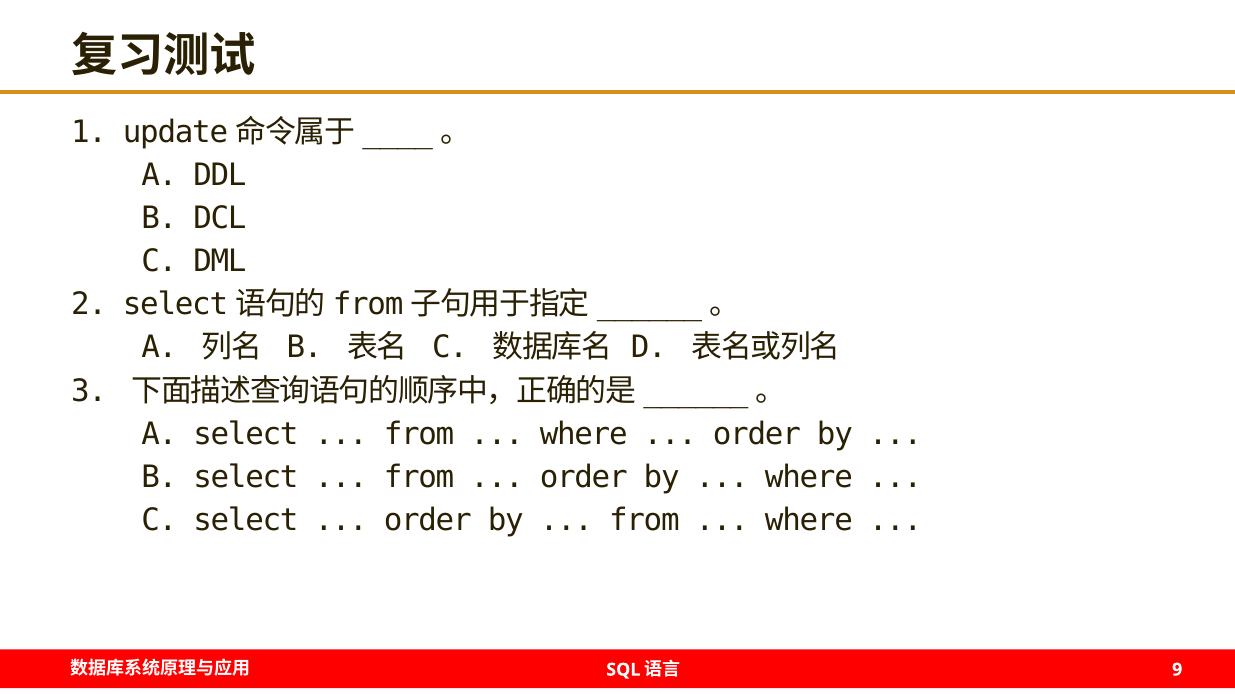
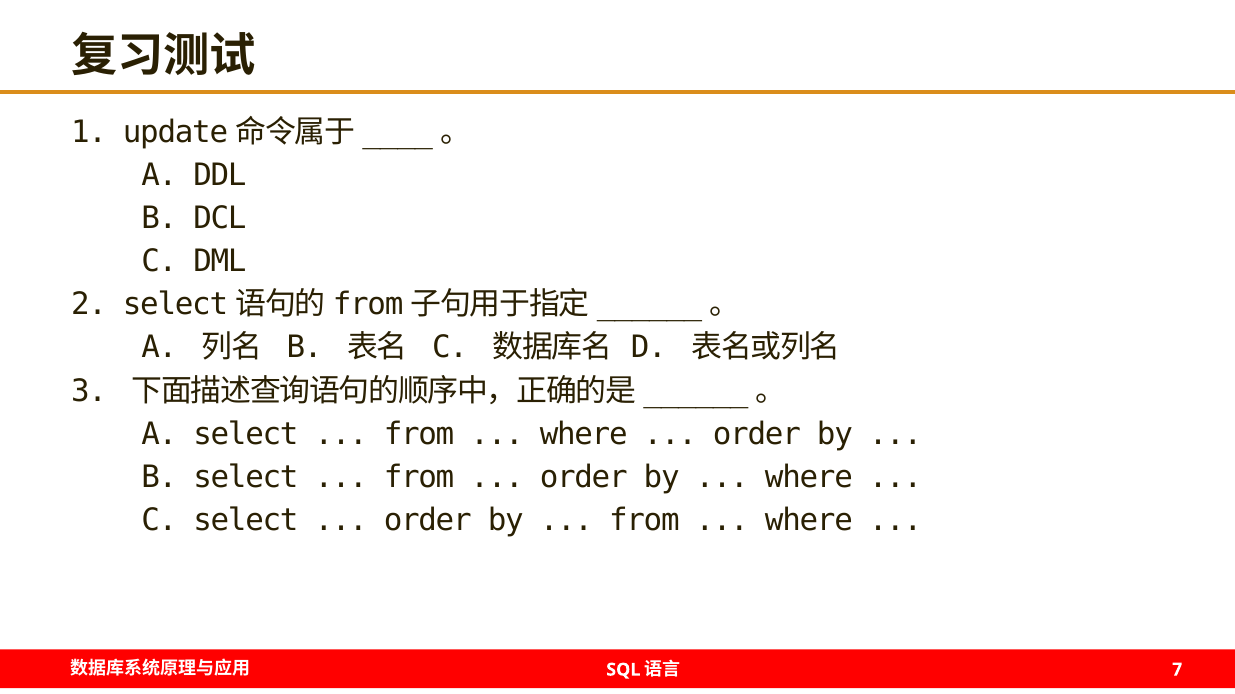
9: 9 -> 7 (1177, 670)
